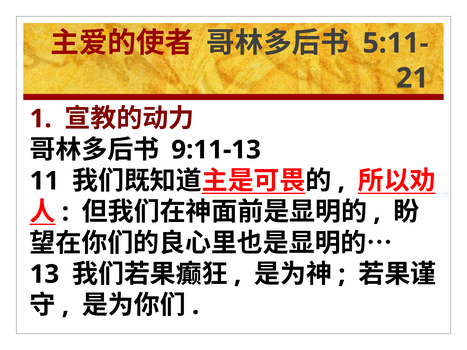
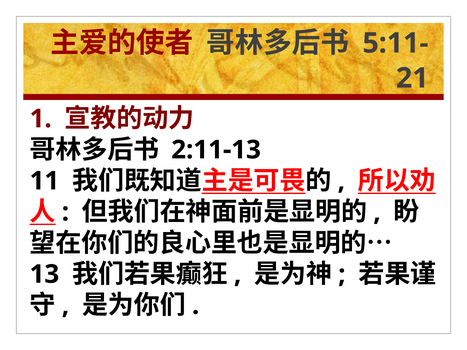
9:11-13: 9:11-13 -> 2:11-13 (216, 150)
